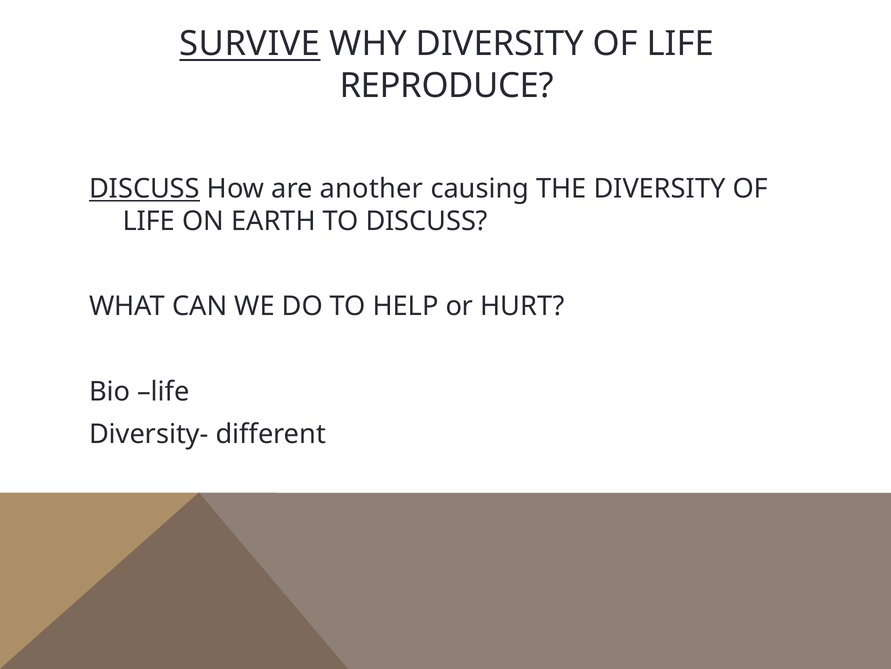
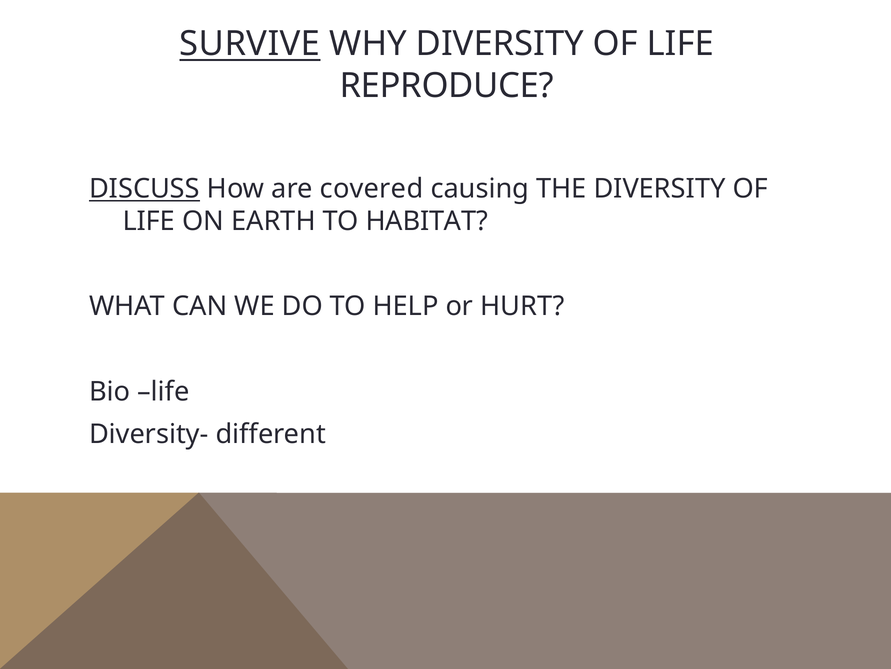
another: another -> covered (372, 188)
TO DISCUSS: DISCUSS -> HABITAT (427, 221)
